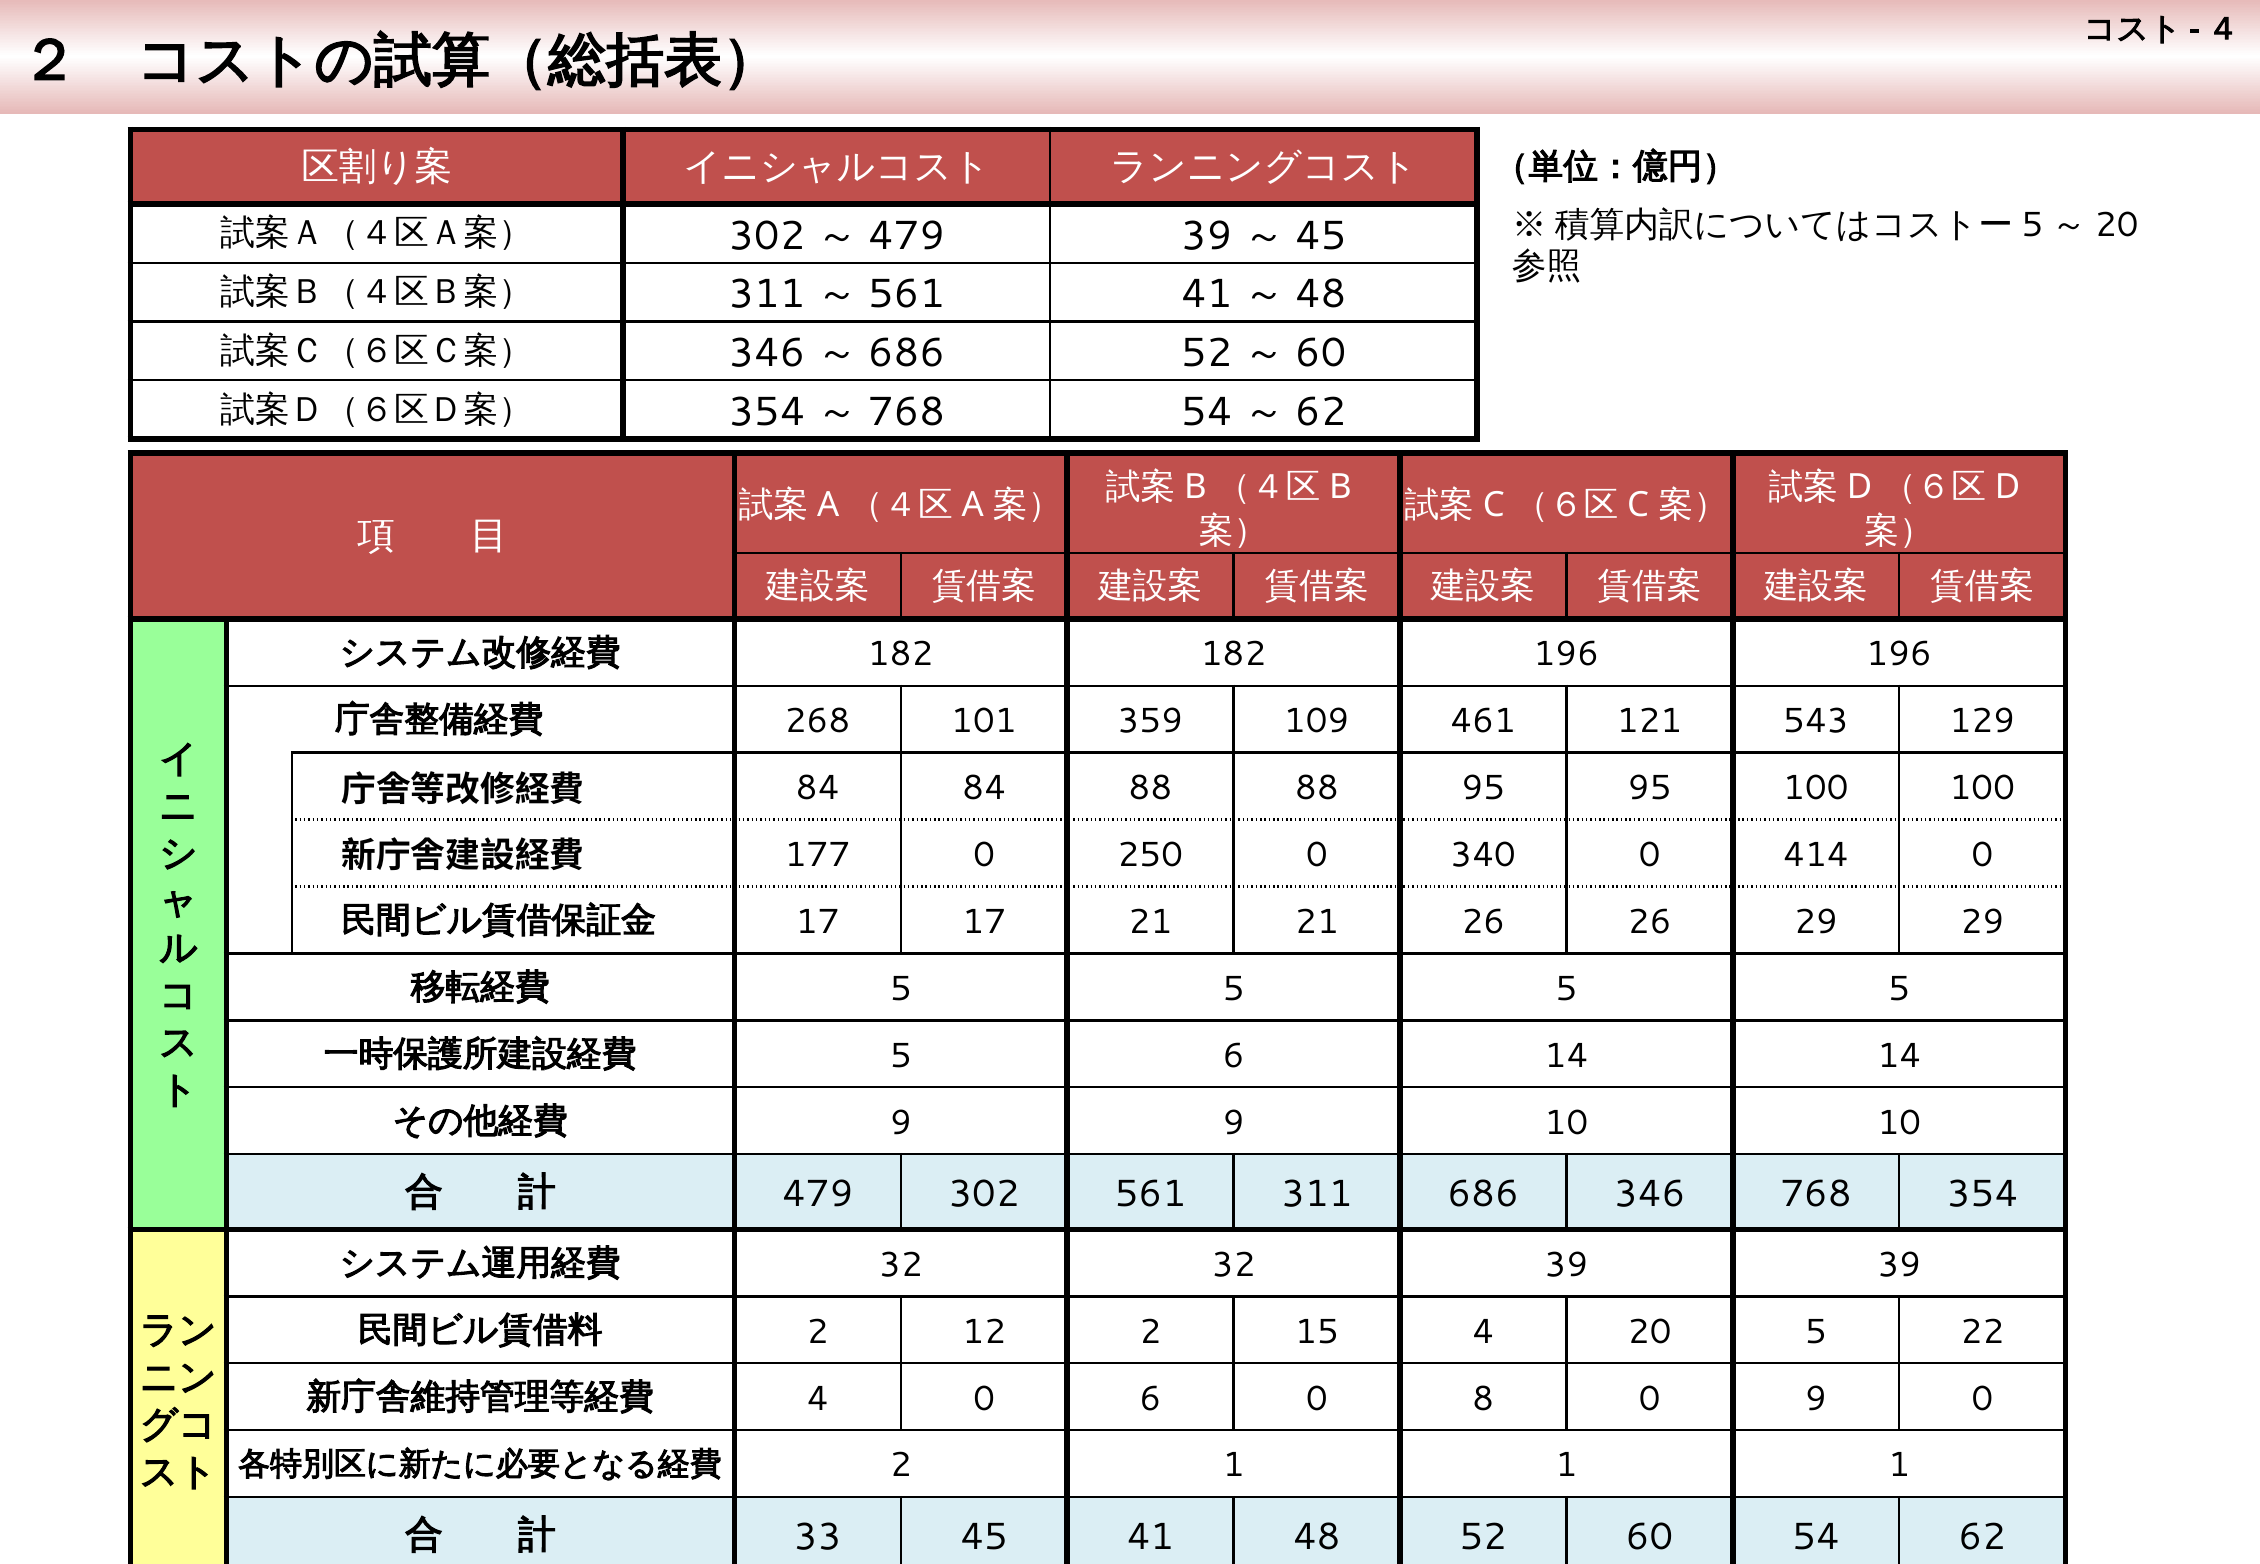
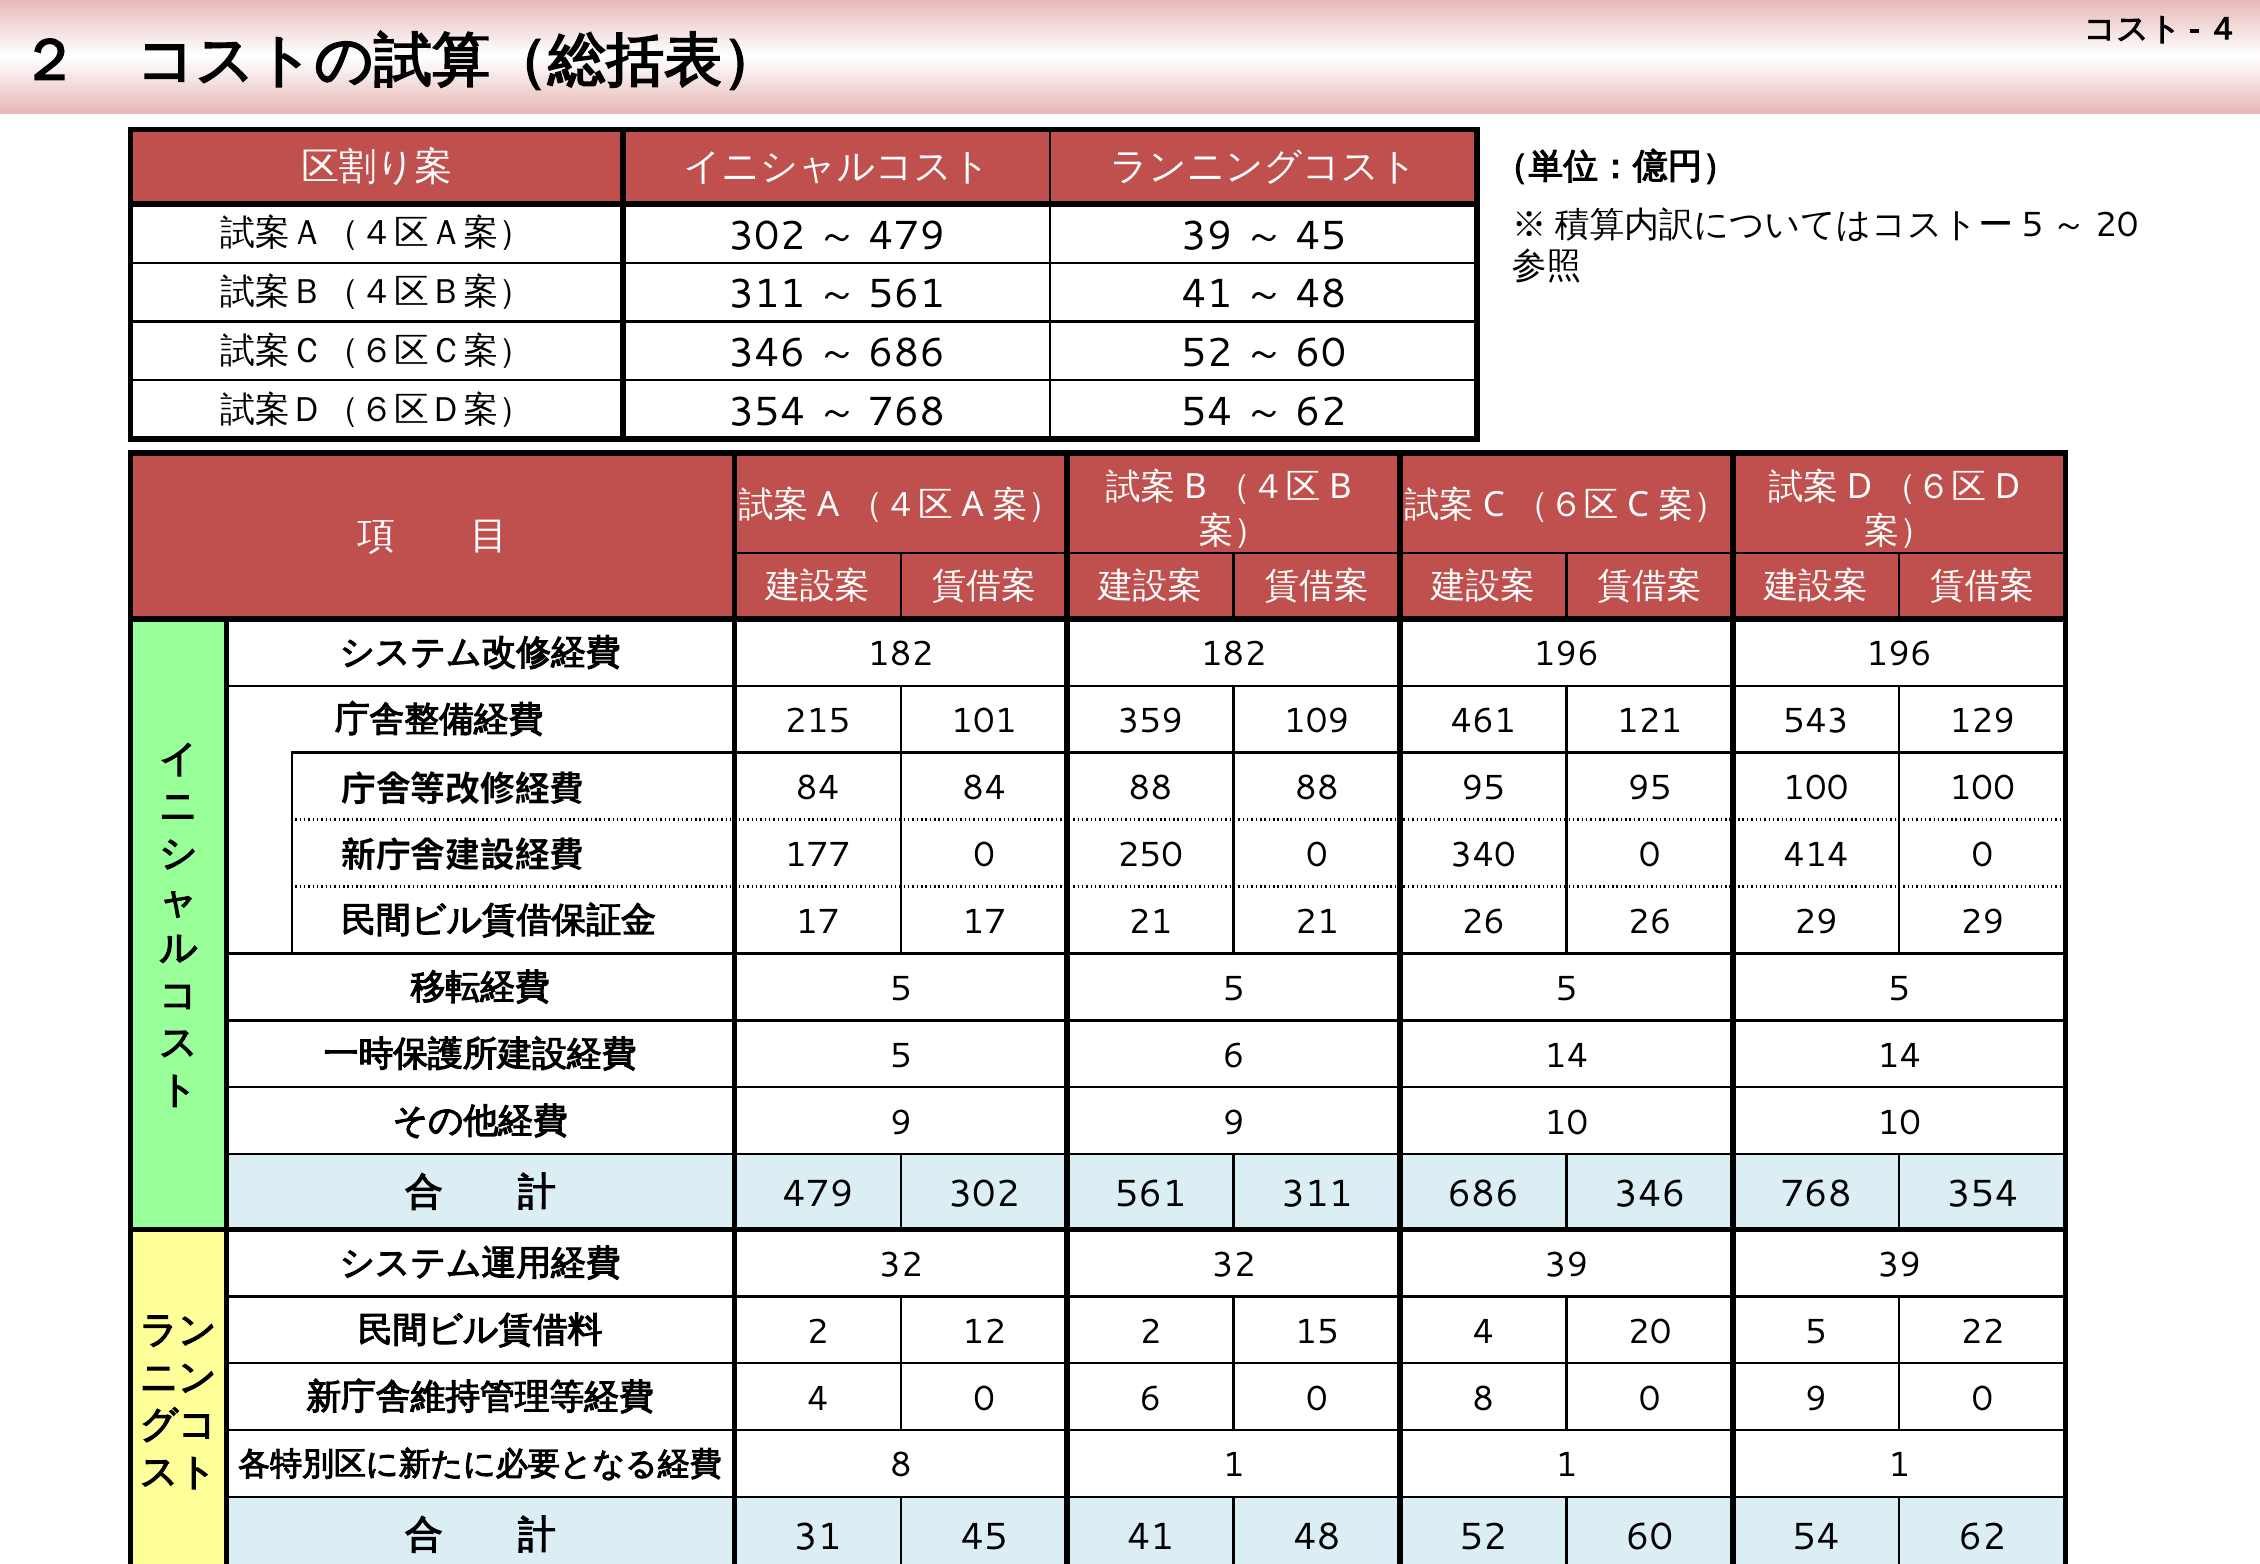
268: 268 -> 215 (817, 721)
2: 2 -> 8 (901, 1466)
33: 33 -> 31 (818, 1537)
